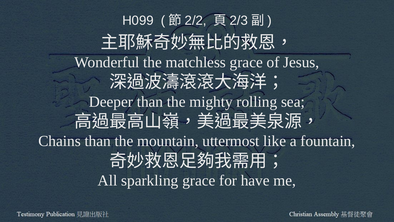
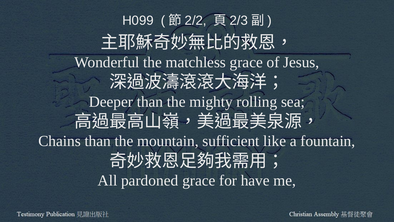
uttermost: uttermost -> sufficient (231, 141)
sparkling: sparkling -> pardoned (150, 180)
